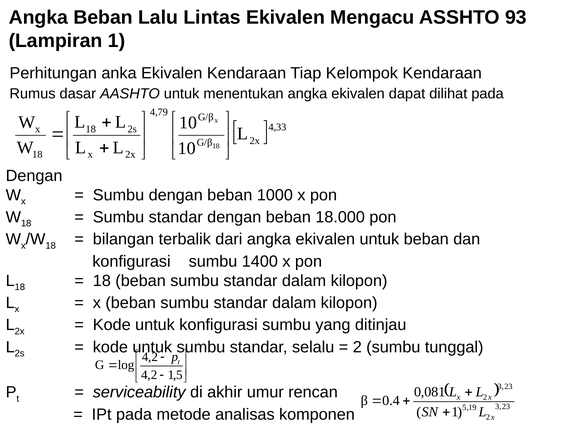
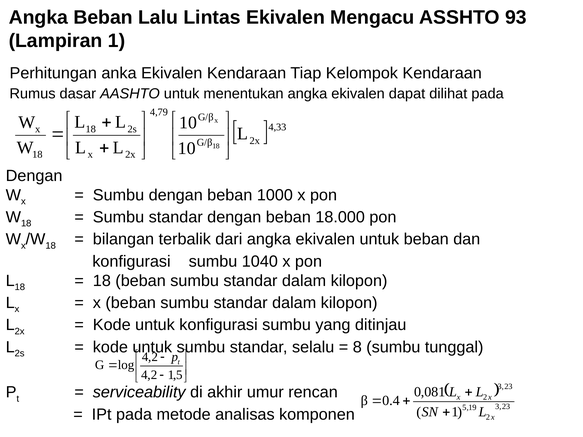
1400: 1400 -> 1040 (260, 262)
2: 2 -> 8 (357, 347)
